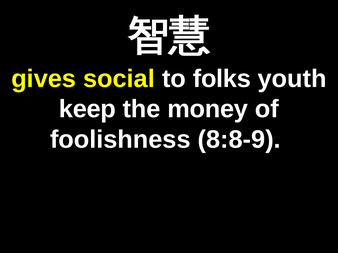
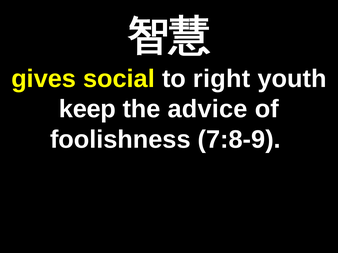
folks: folks -> right (222, 79)
money: money -> advice (208, 109)
8:8-9: 8:8-9 -> 7:8-9 (239, 140)
